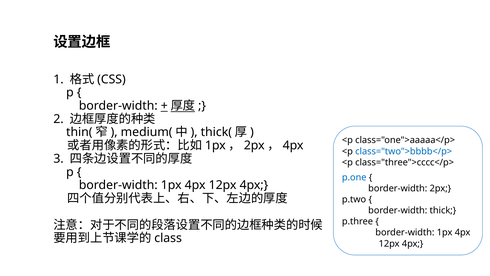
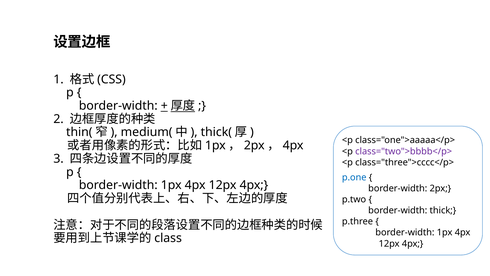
class="two">bbbb</p> colour: blue -> purple (404, 151)
